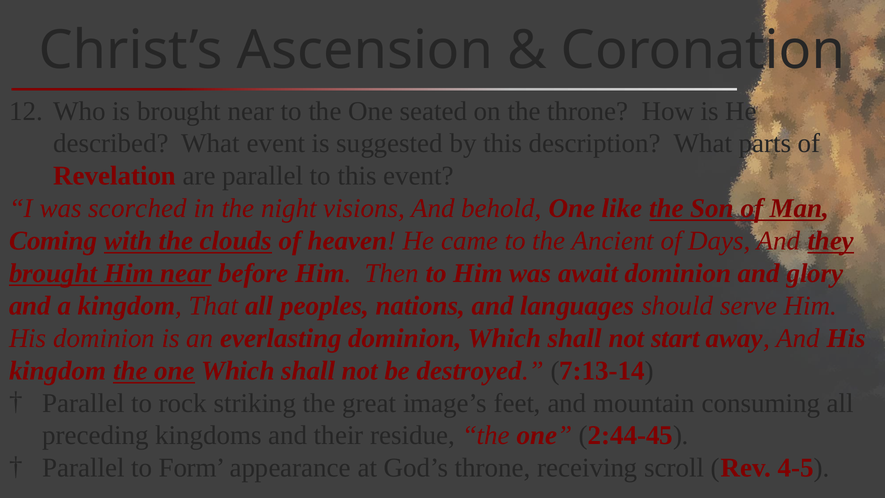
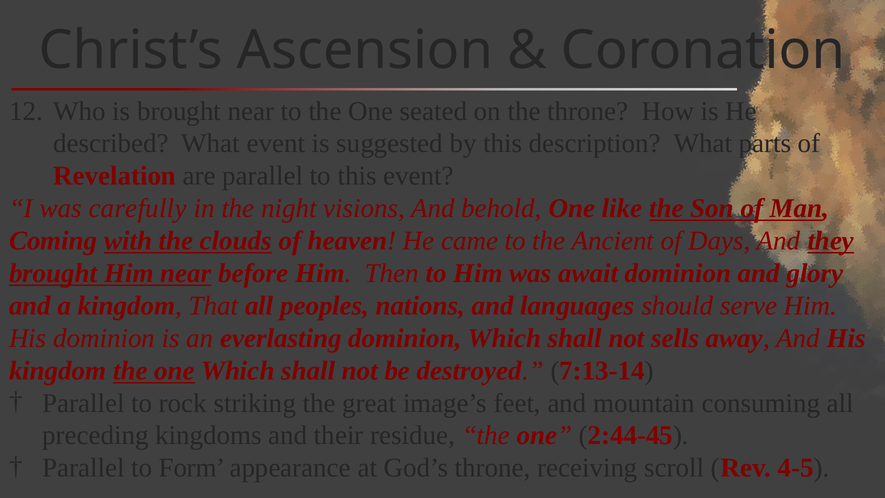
scorched: scorched -> carefully (138, 208)
start: start -> sells (675, 338)
